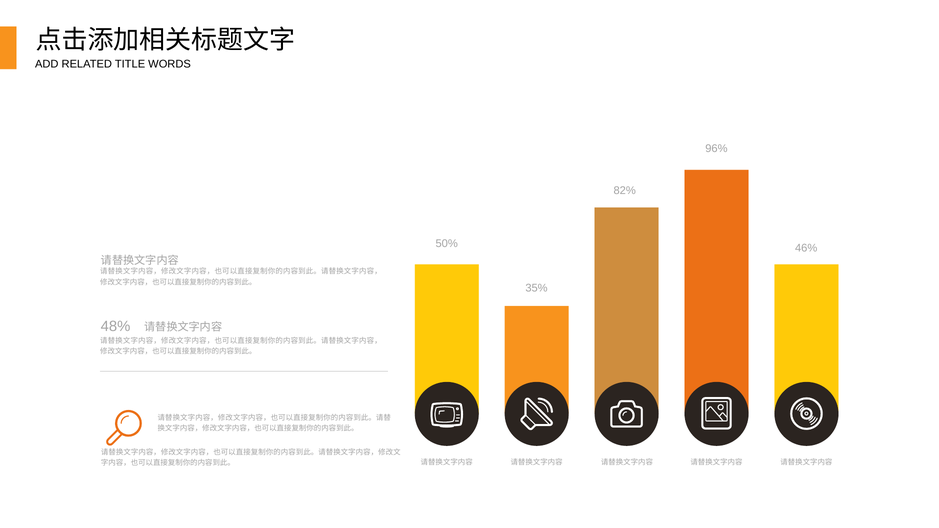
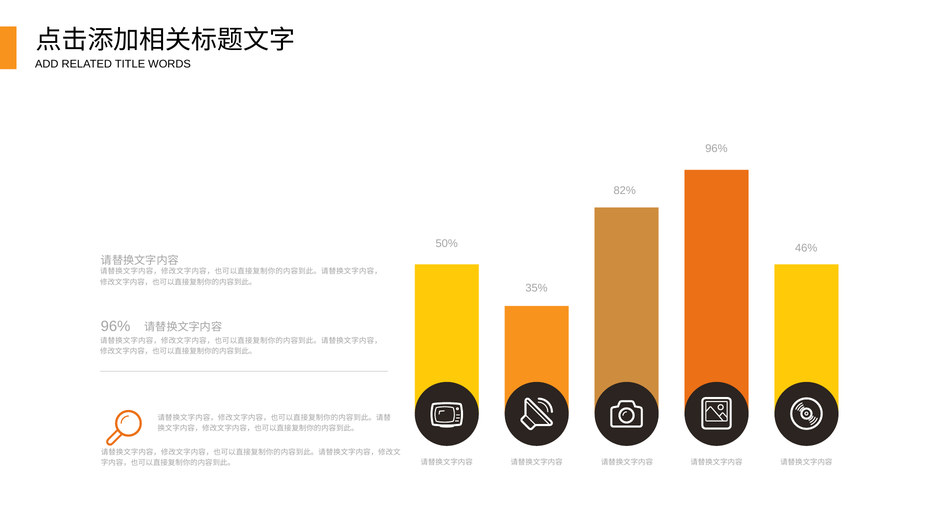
48%: 48% -> 96% (116, 326)
